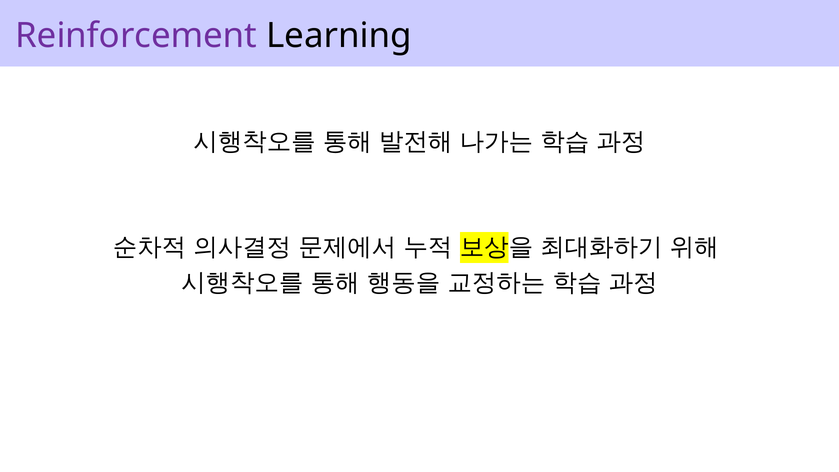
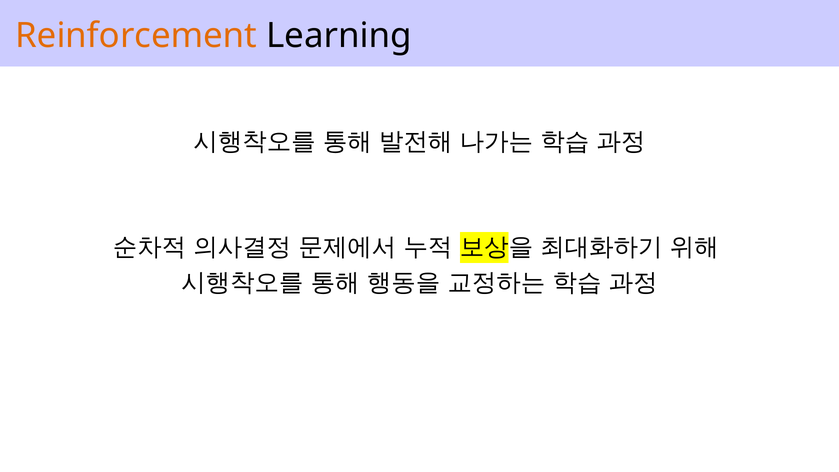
Reinforcement colour: purple -> orange (136, 36)
